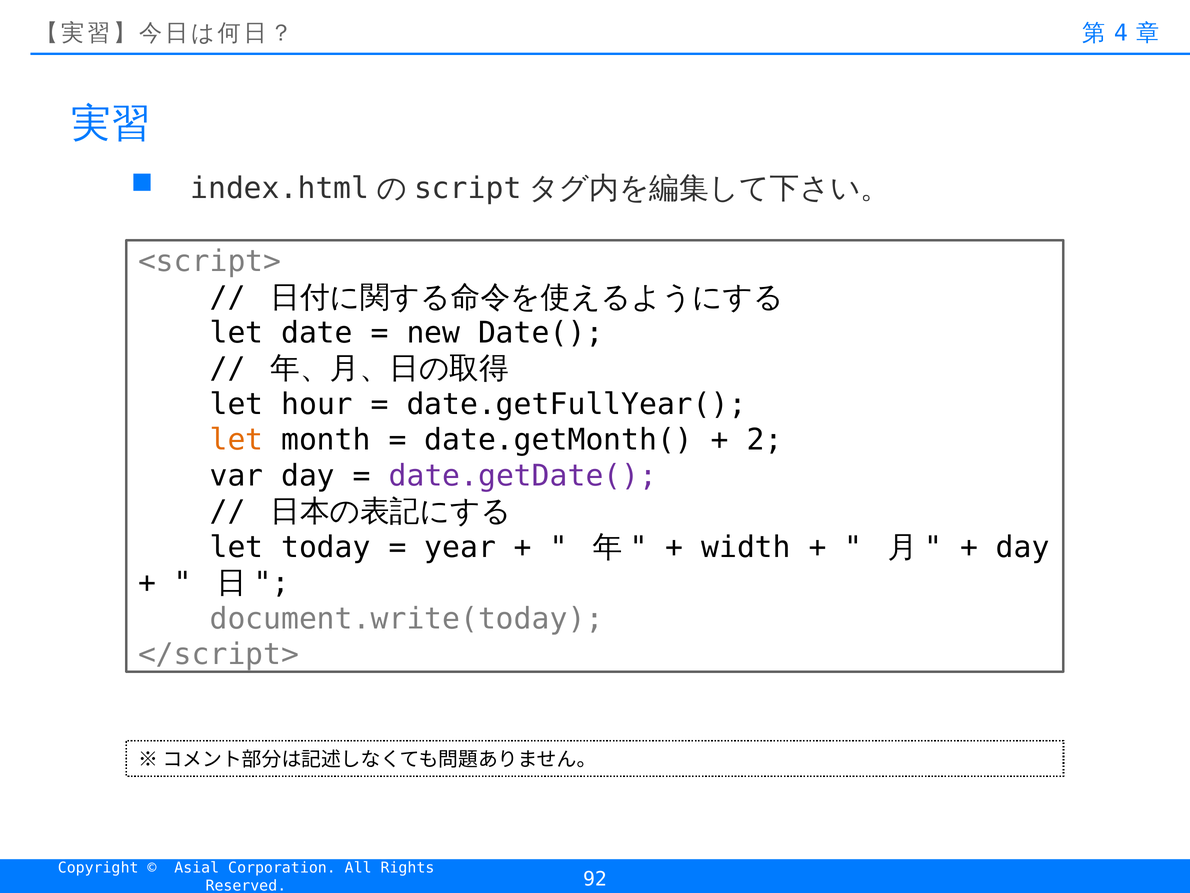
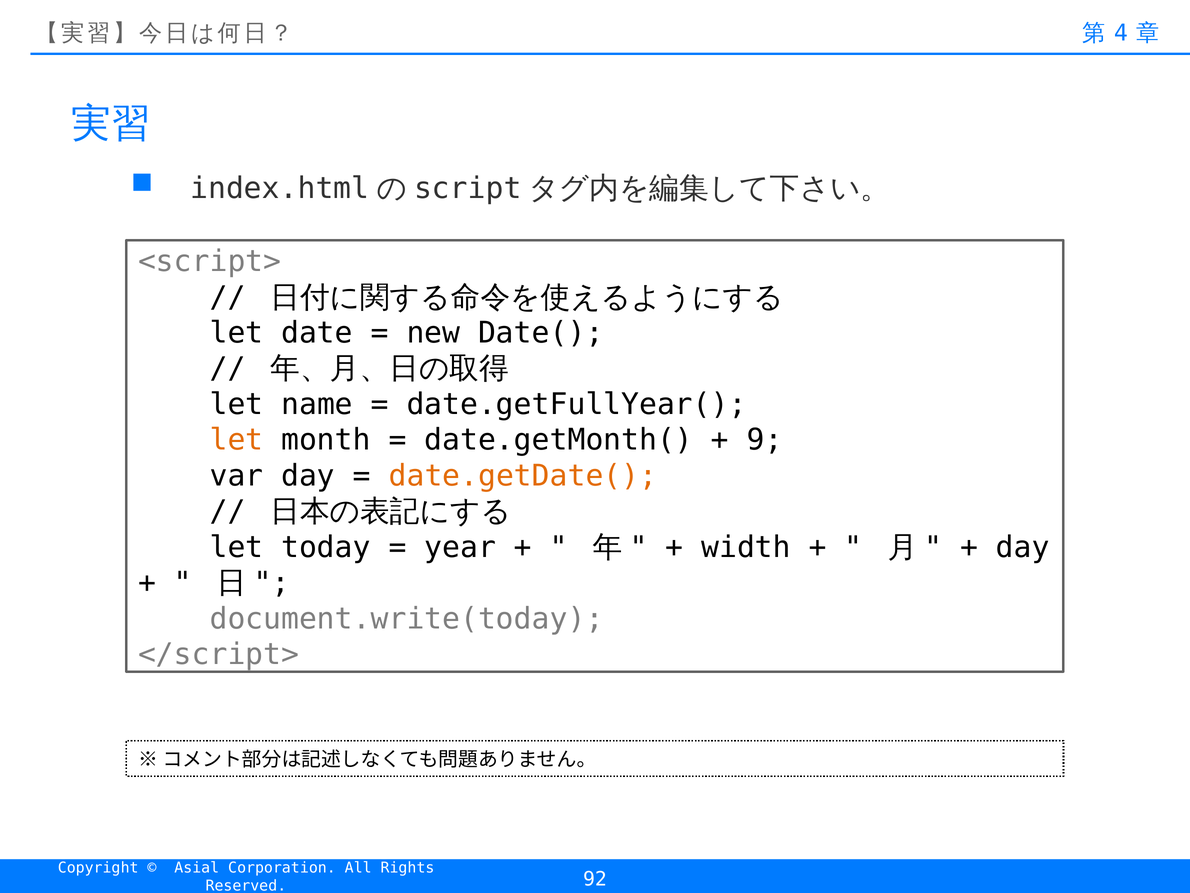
hour: hour -> name (317, 404)
2: 2 -> 9 (765, 440)
date.getDate( colour: purple -> orange (523, 476)
